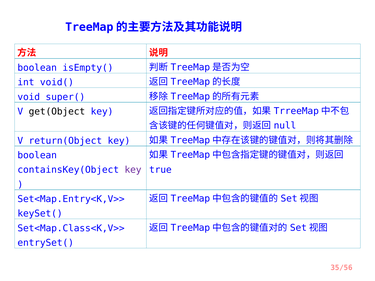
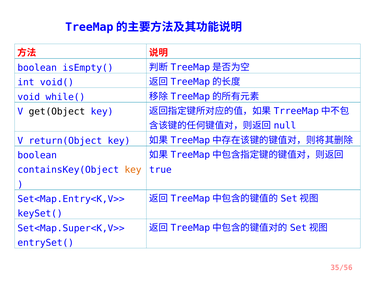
super(: super( -> while( (65, 97)
key colour: purple -> orange (133, 170)
Set<Map.Class<K,V>>: Set<Map.Class<K,V>> -> Set<Map.Super<K,V>> (71, 228)
